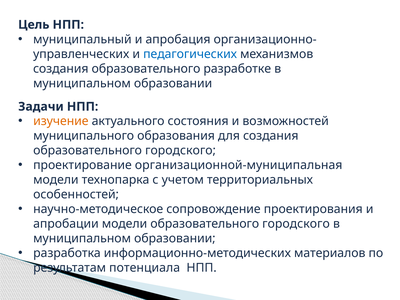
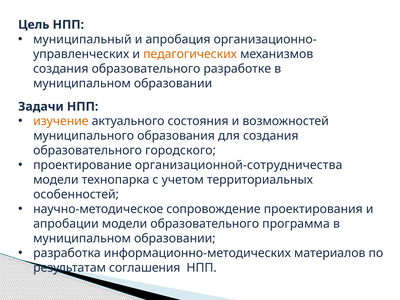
педагогических colour: blue -> orange (190, 54)
организационной-муниципальная: организационной-муниципальная -> организационной-сотрудничества (239, 165)
модели образовательного городского: городского -> программа (296, 224)
потенциала: потенциала -> соглашения (145, 268)
